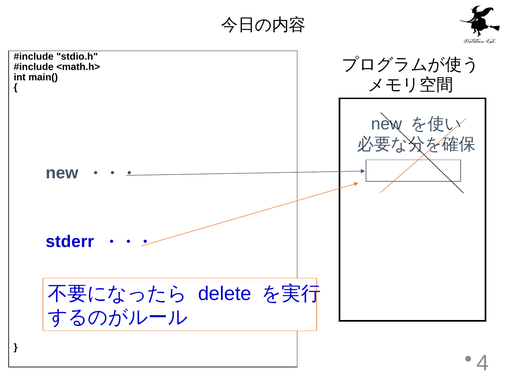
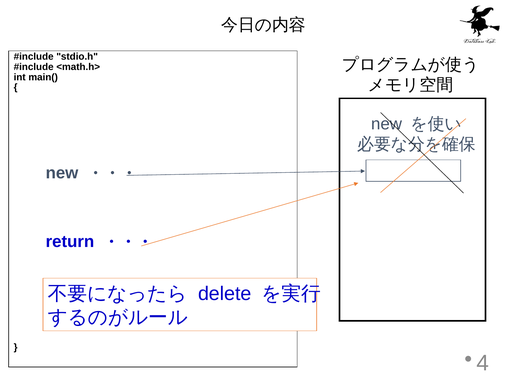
stderr: stderr -> return (70, 241)
